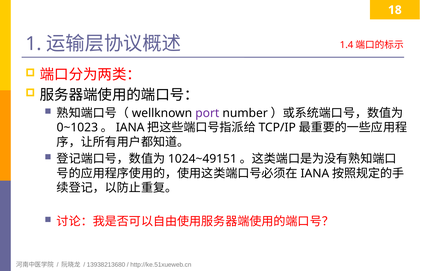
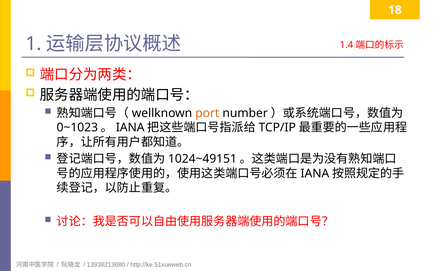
port colour: purple -> orange (207, 113)
